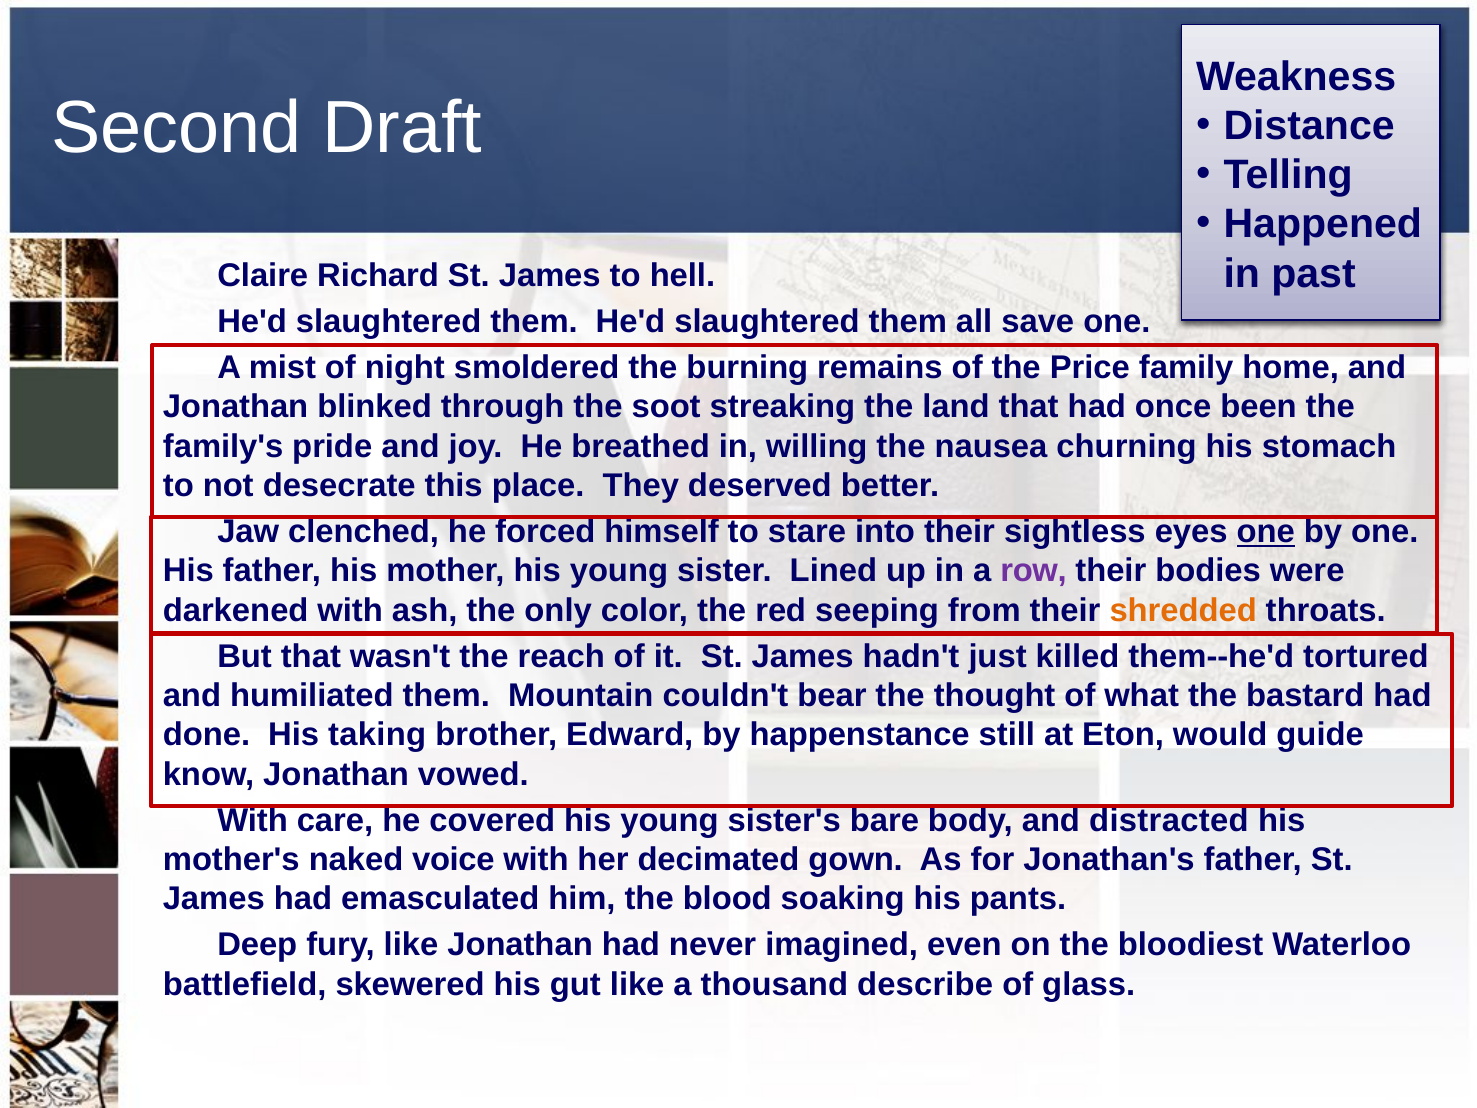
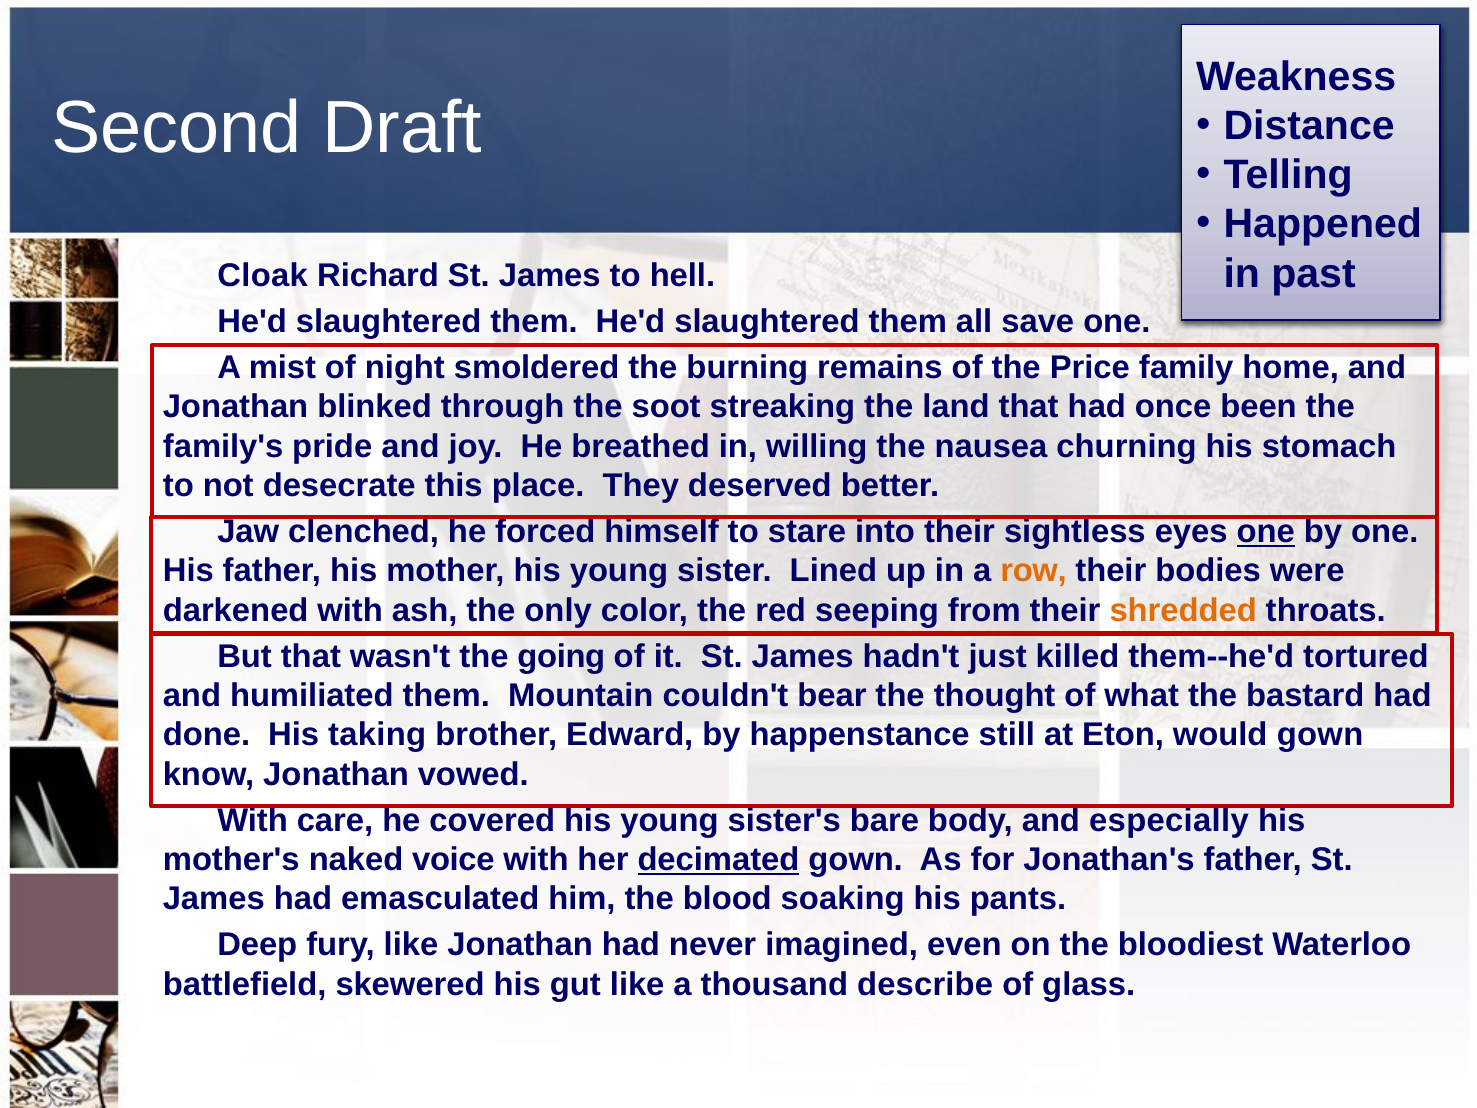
Claire: Claire -> Cloak (263, 276)
row colour: purple -> orange (1034, 571)
reach: reach -> going (561, 656)
would guide: guide -> gown (1320, 735)
distracted: distracted -> especially (1169, 820)
decimated underline: none -> present (718, 860)
